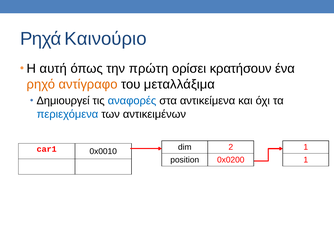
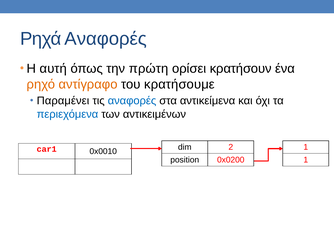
Ρηχά Καινούριο: Καινούριο -> Αναφορές (106, 39)
μεταλλάξιμα: μεταλλάξιμα -> κρατήσουμε (179, 84)
Δημιουργεί: Δημιουργεί -> Παραμένει (63, 101)
